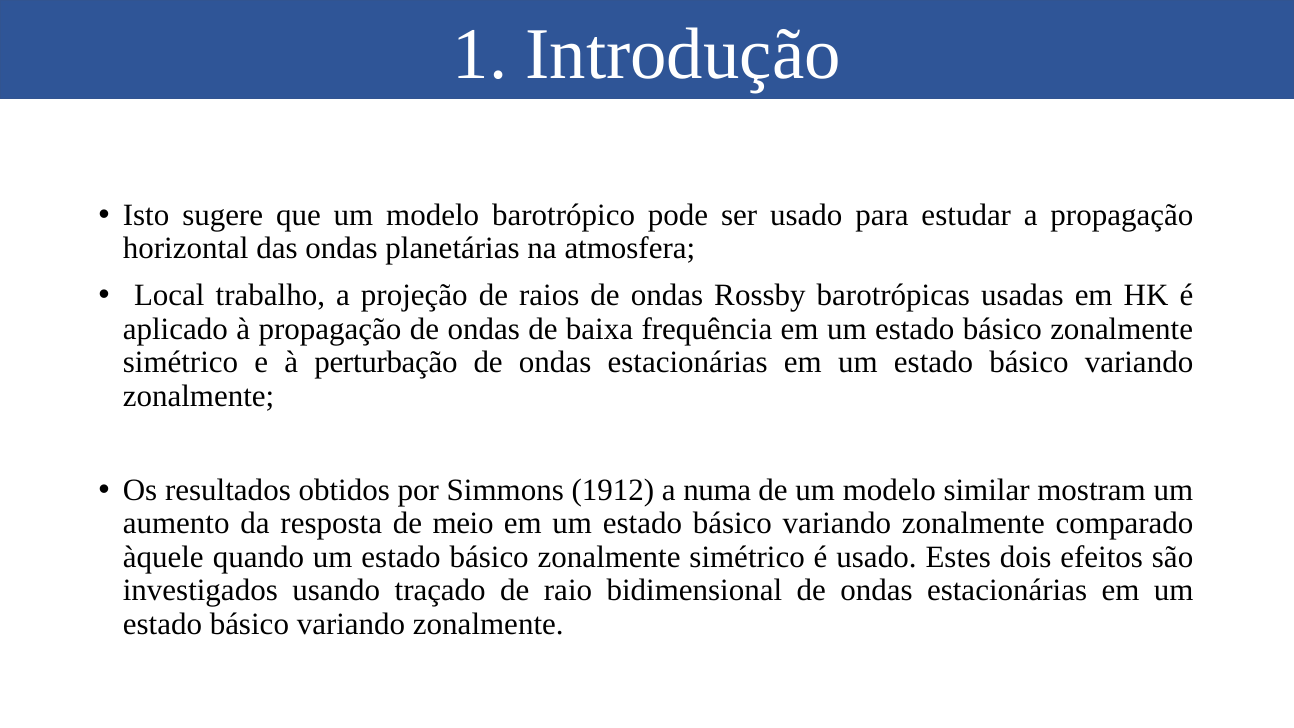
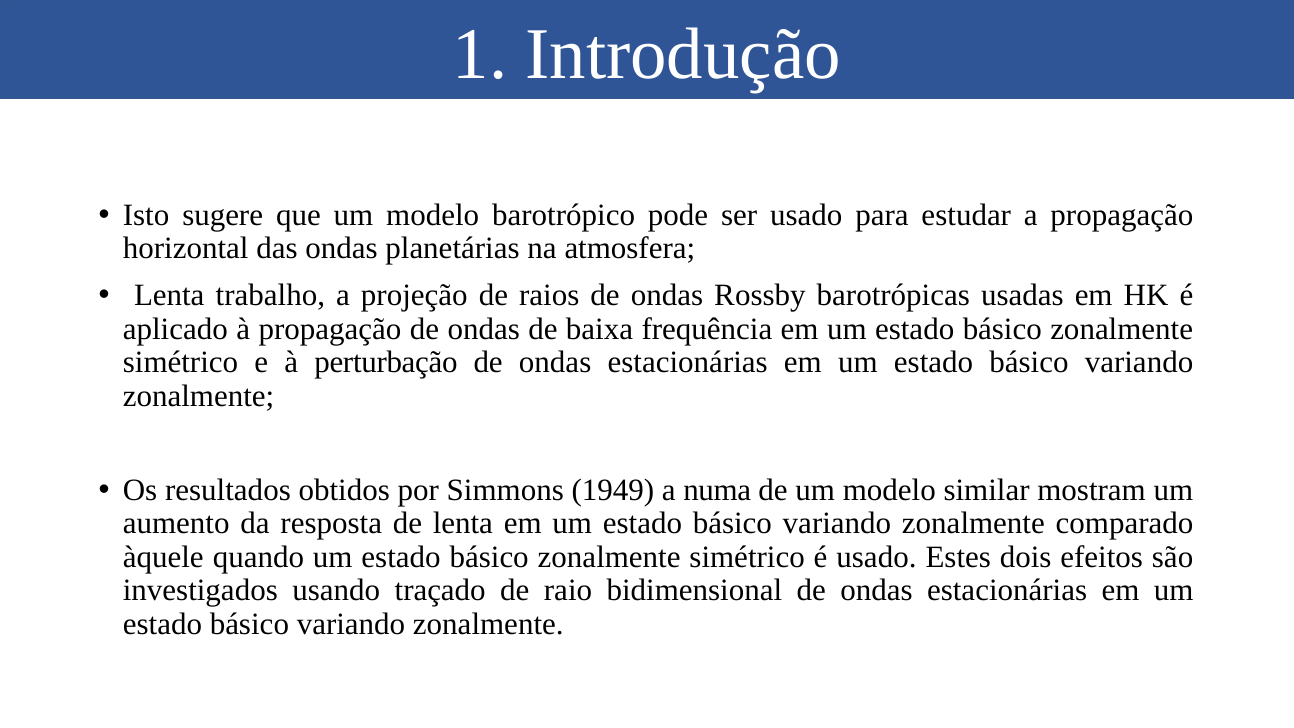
Local: Local -> Lenta (169, 296)
1912: 1912 -> 1949 (613, 490)
de meio: meio -> lenta (463, 523)
